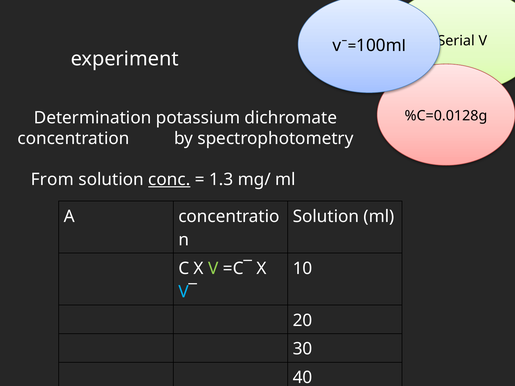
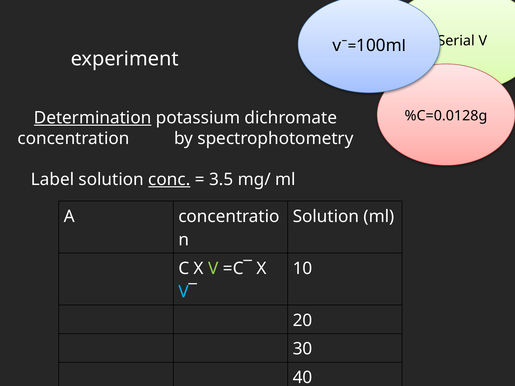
Determination underline: none -> present (93, 118)
From: From -> Label (52, 179)
1.3: 1.3 -> 3.5 (221, 179)
